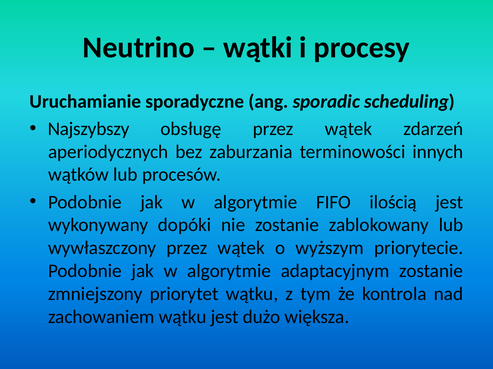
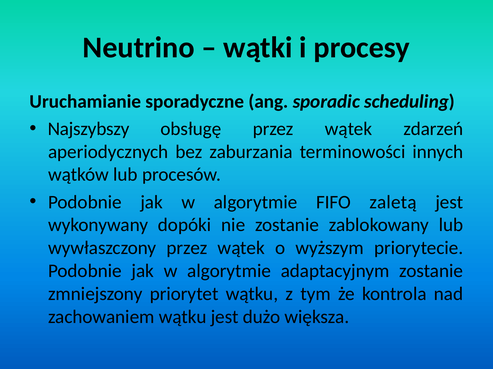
ilością: ilością -> zaletą (393, 202)
